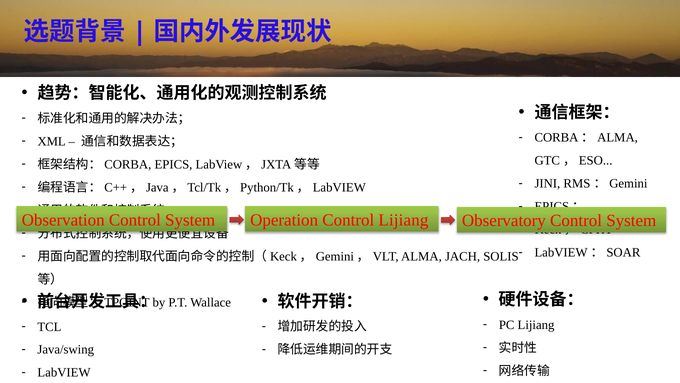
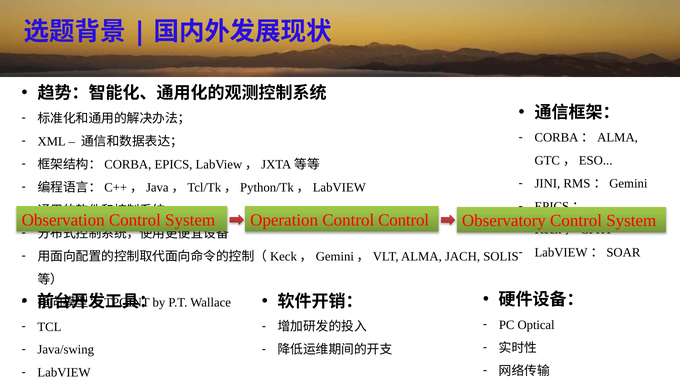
Control Lijiang: Lijiang -> Control (404, 220)
PC Lijiang: Lijiang -> Optical (536, 324)
